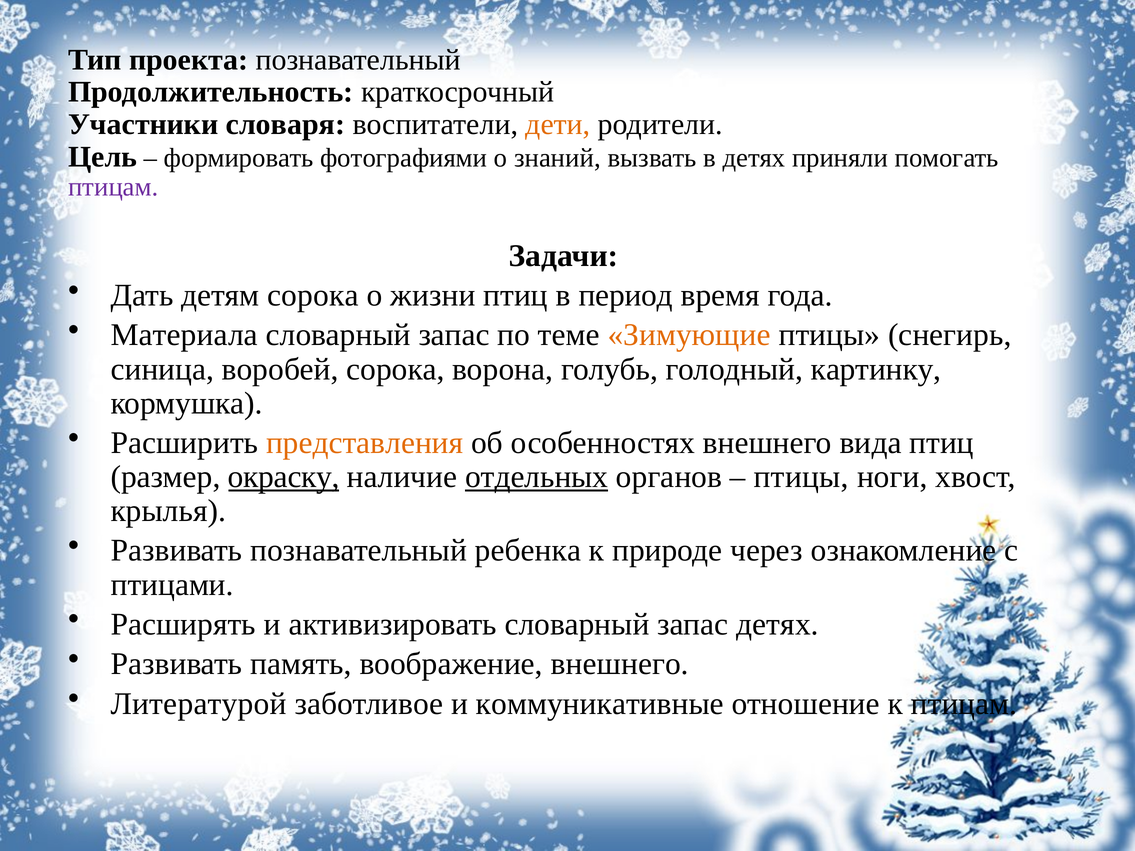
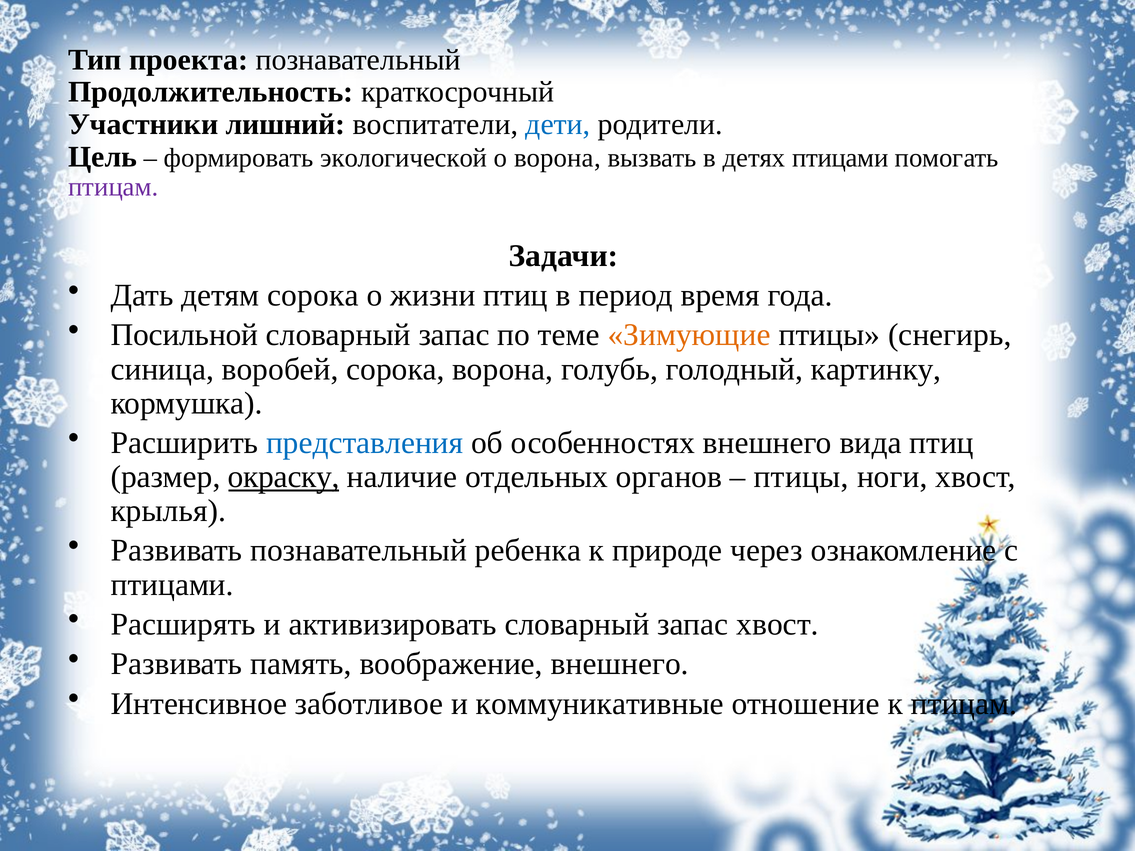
словаря: словаря -> лишний (286, 124)
дети colour: orange -> blue (558, 124)
фотографиями: фотографиями -> экологической (404, 158)
о знаний: знаний -> ворона (557, 158)
детях приняли: приняли -> птицами (840, 158)
Материала: Материала -> Посильной (184, 335)
представления colour: orange -> blue (365, 443)
отдельных underline: present -> none (537, 477)
запас детях: детях -> хвост (778, 624)
Литературой: Литературой -> Интенсивное (199, 704)
